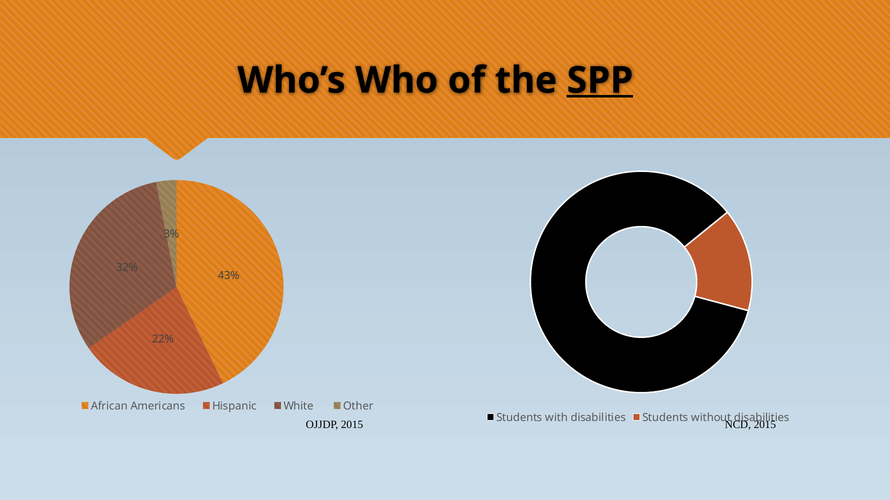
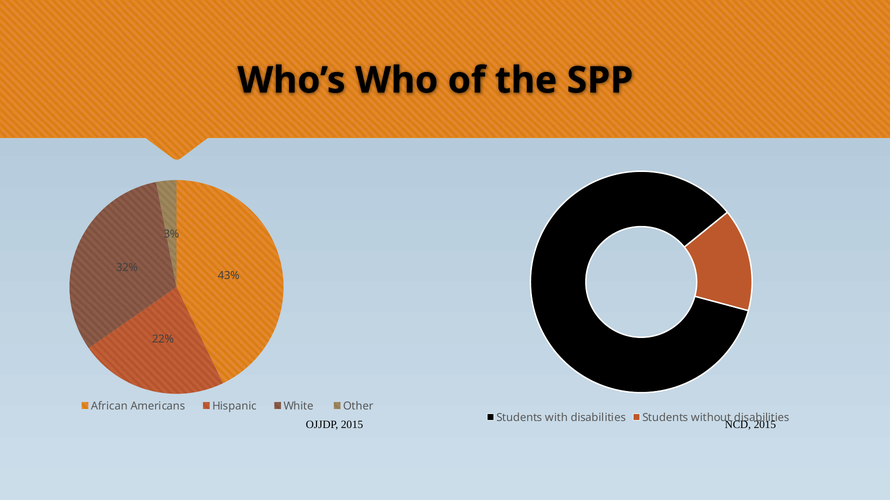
SPP underline: present -> none (600, 80)
